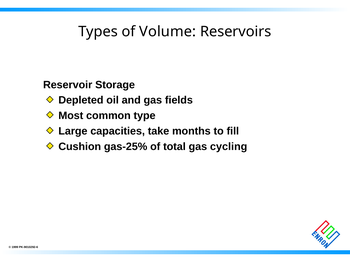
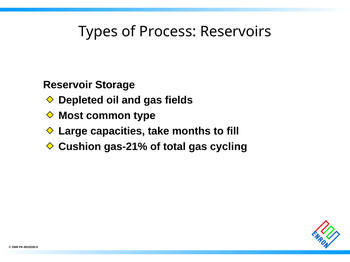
Volume: Volume -> Process (168, 32)
gas-25%: gas-25% -> gas-21% (126, 147)
